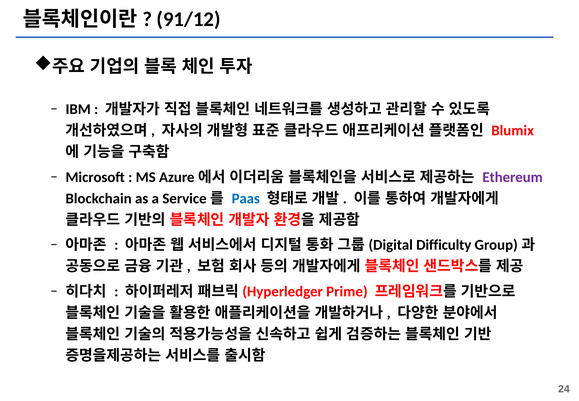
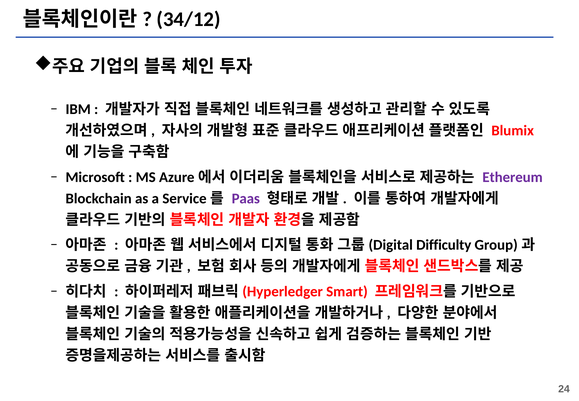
91/12: 91/12 -> 34/12 (189, 19)
Paas colour: blue -> purple (246, 198)
Prime: Prime -> Smart (347, 291)
